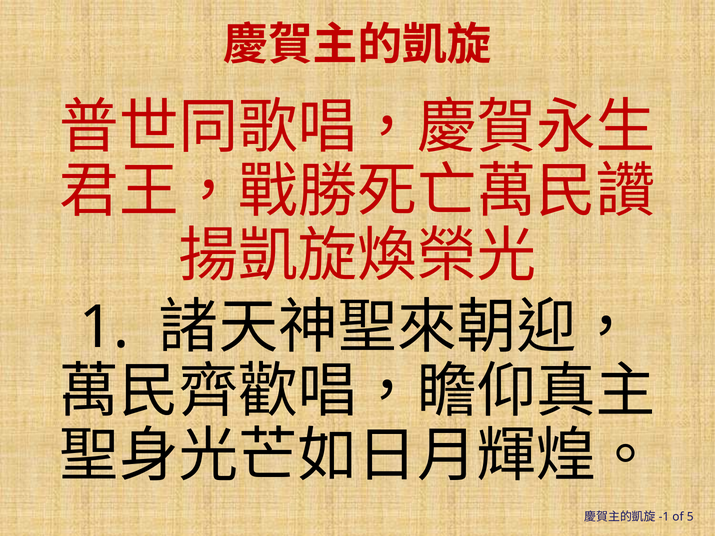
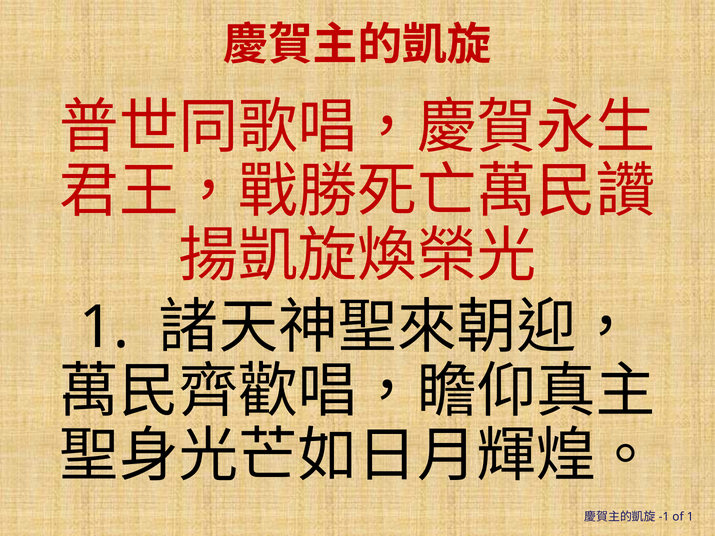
of 5: 5 -> 1 (690, 517)
